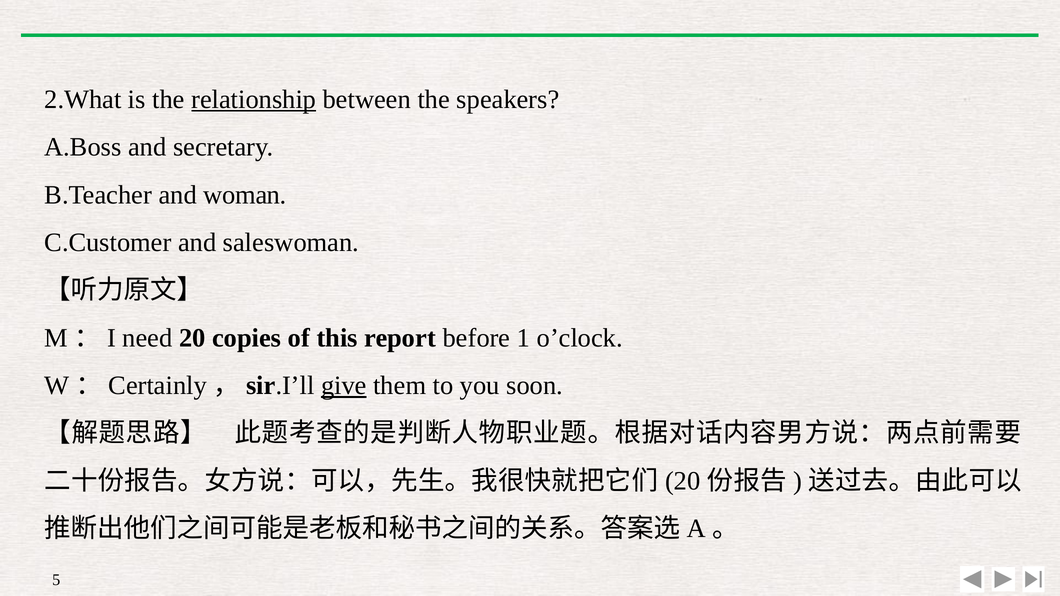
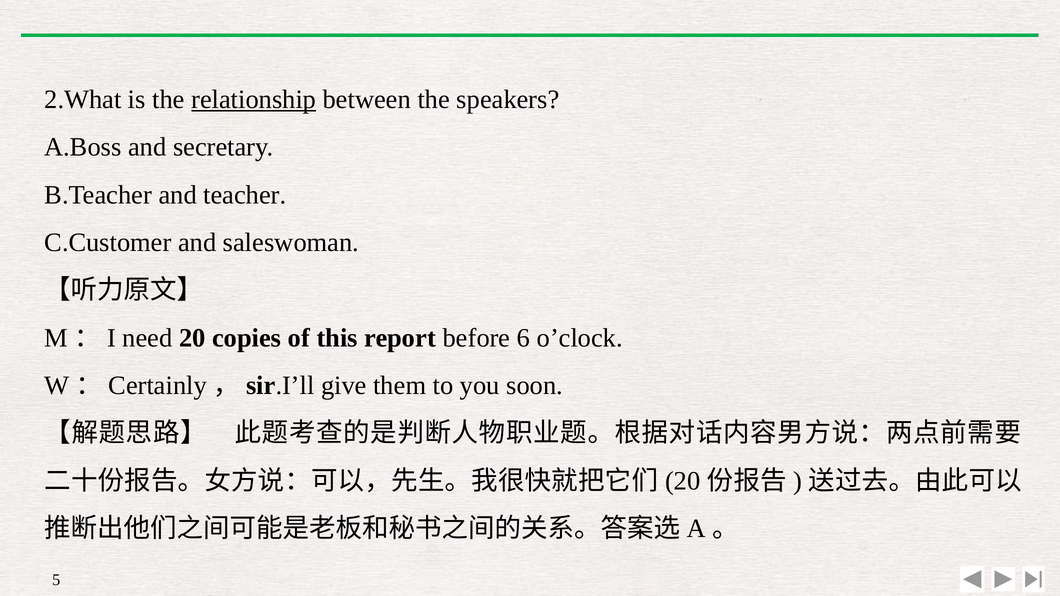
woman: woman -> teacher (245, 195)
1: 1 -> 6 (524, 338)
give underline: present -> none (344, 386)
